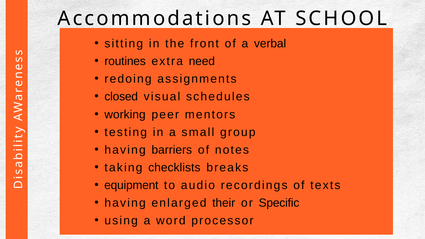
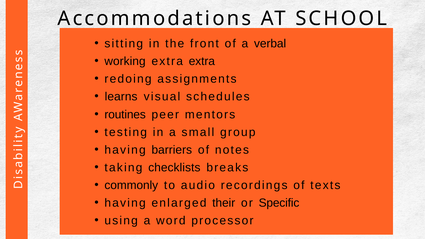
routines: routines -> working (125, 61)
extra need: need -> extra (202, 61)
closed: closed -> learns (121, 97)
working: working -> routines (125, 114)
equipment: equipment -> commonly (131, 185)
